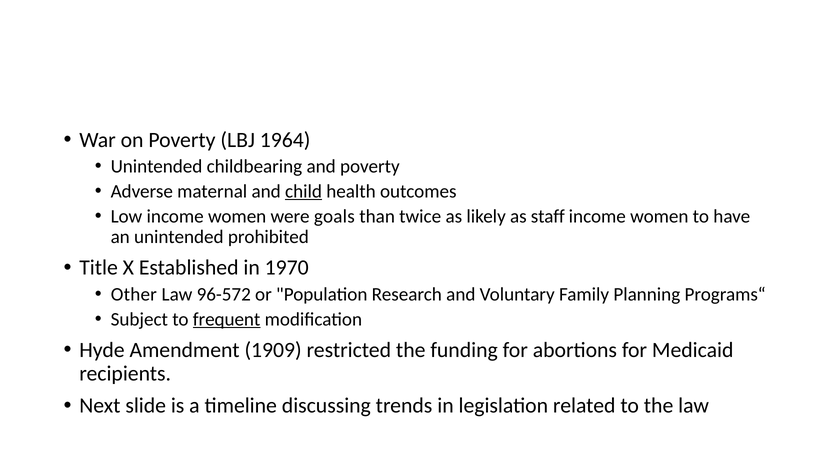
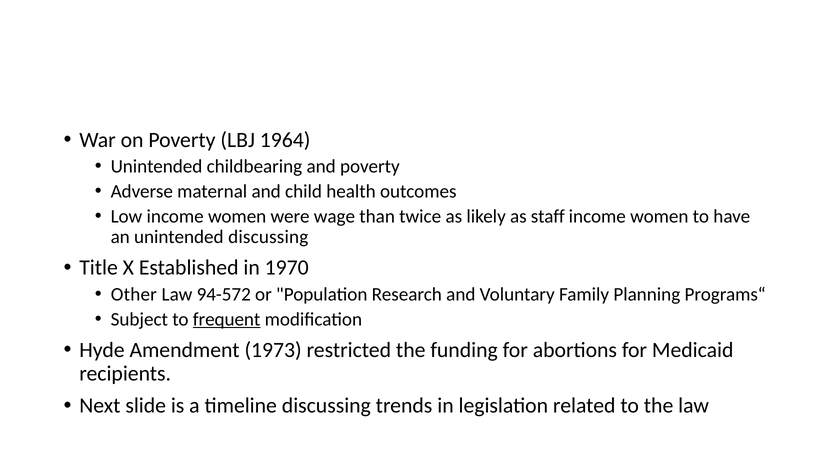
child underline: present -> none (304, 191)
goals: goals -> wage (334, 216)
unintended prohibited: prohibited -> discussing (268, 237)
96-572: 96-572 -> 94-572 (224, 294)
1909: 1909 -> 1973 (273, 350)
